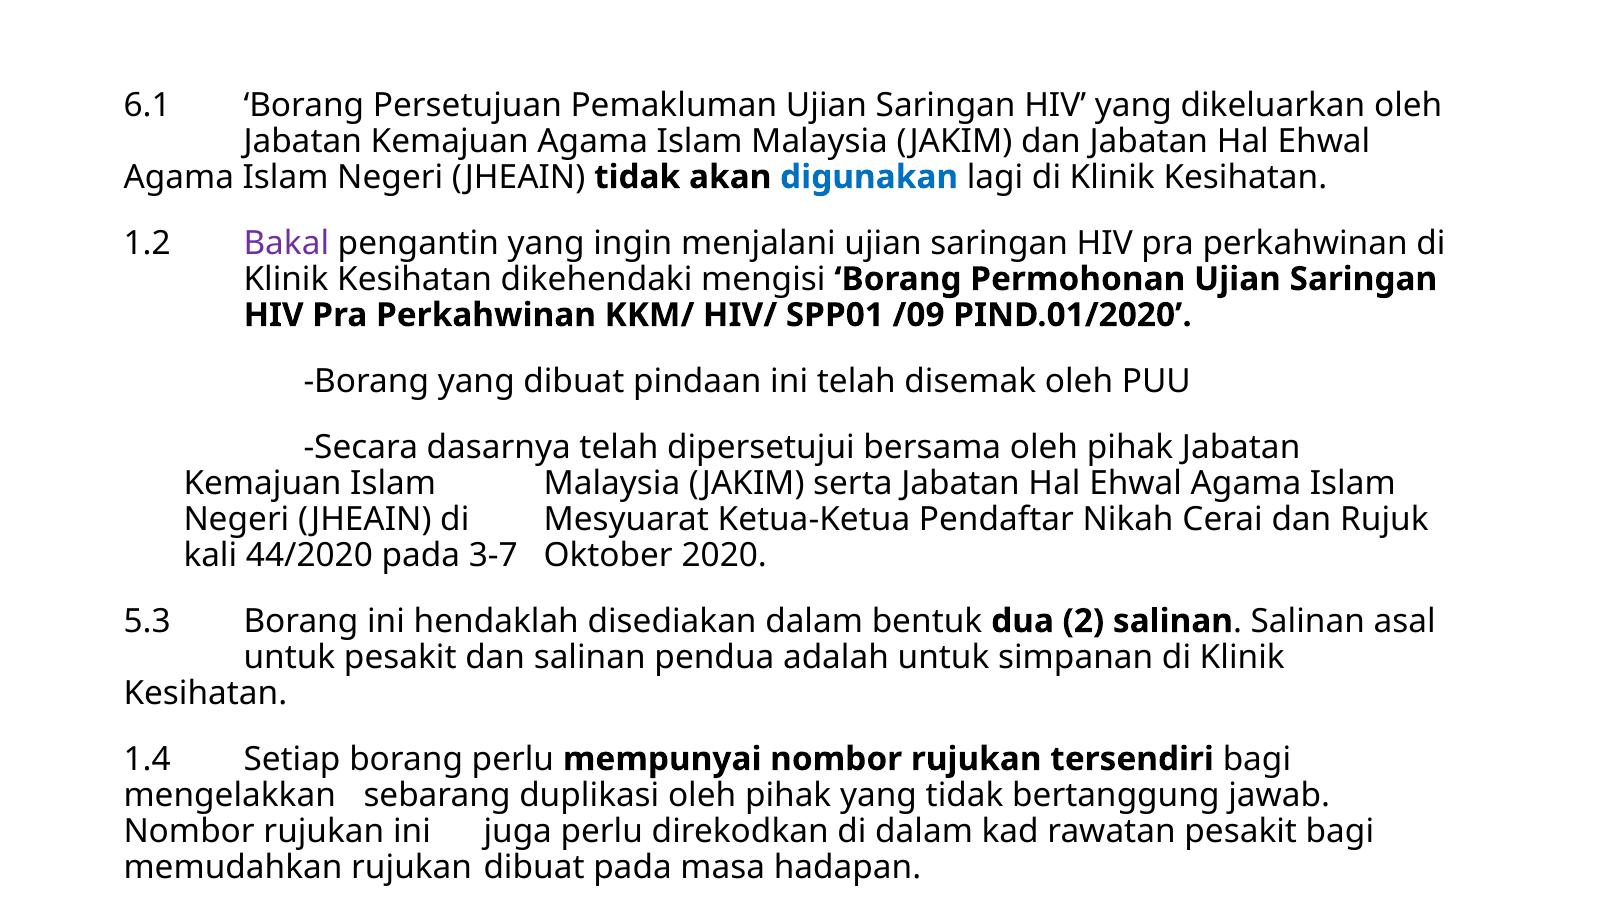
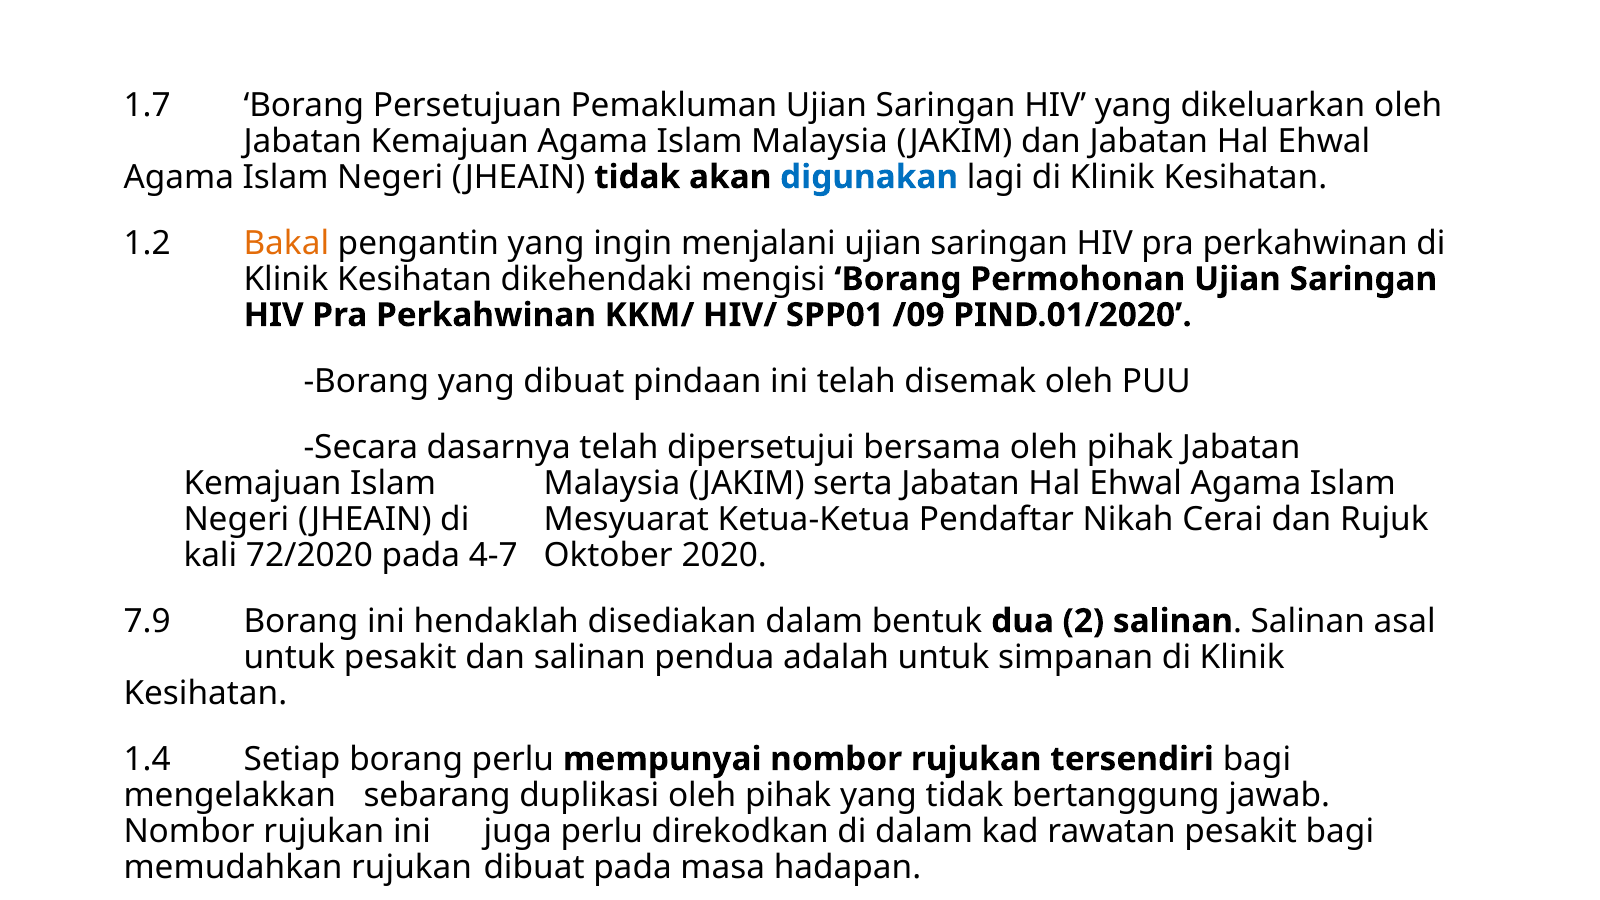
6.1: 6.1 -> 1.7 (147, 105)
Bakal colour: purple -> orange (286, 243)
44/2020: 44/2020 -> 72/2020 (309, 555)
3-7: 3-7 -> 4-7 (493, 555)
5.3: 5.3 -> 7.9 (147, 621)
